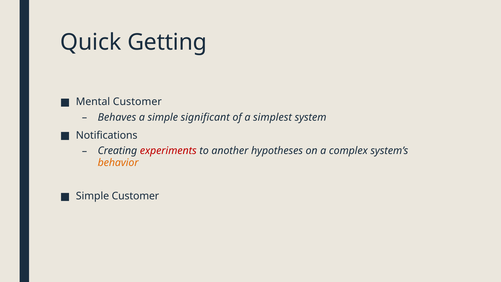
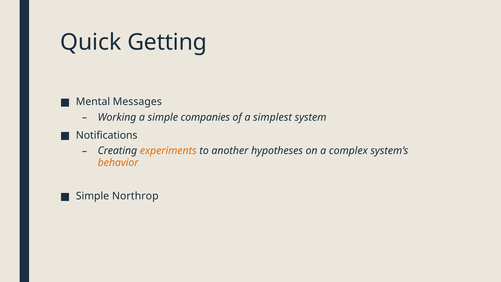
Mental Customer: Customer -> Messages (137, 102)
Behaves: Behaves -> Working (117, 117)
significant: significant -> companies (205, 117)
experiments colour: red -> orange (168, 151)
Simple Customer: Customer -> Northrop (135, 196)
